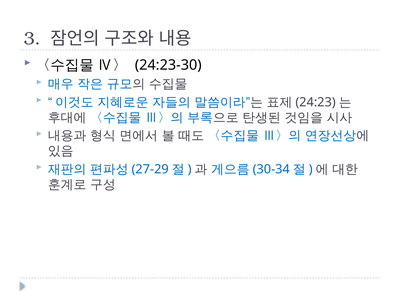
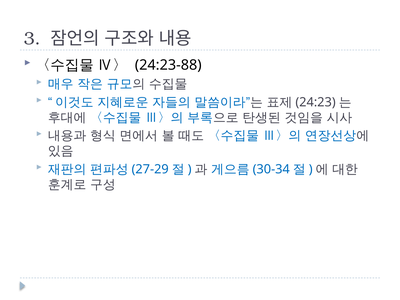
24:23-30: 24:23-30 -> 24:23-88 (168, 65)
